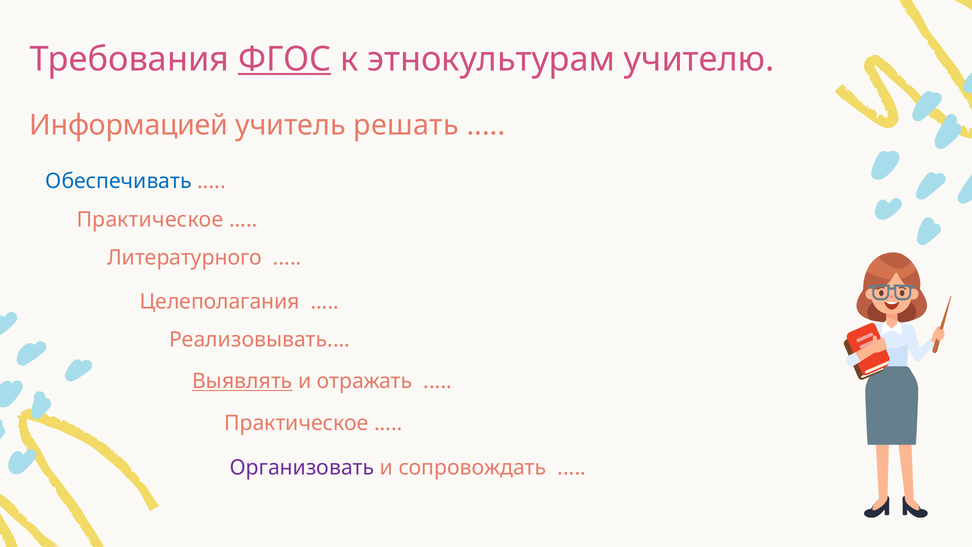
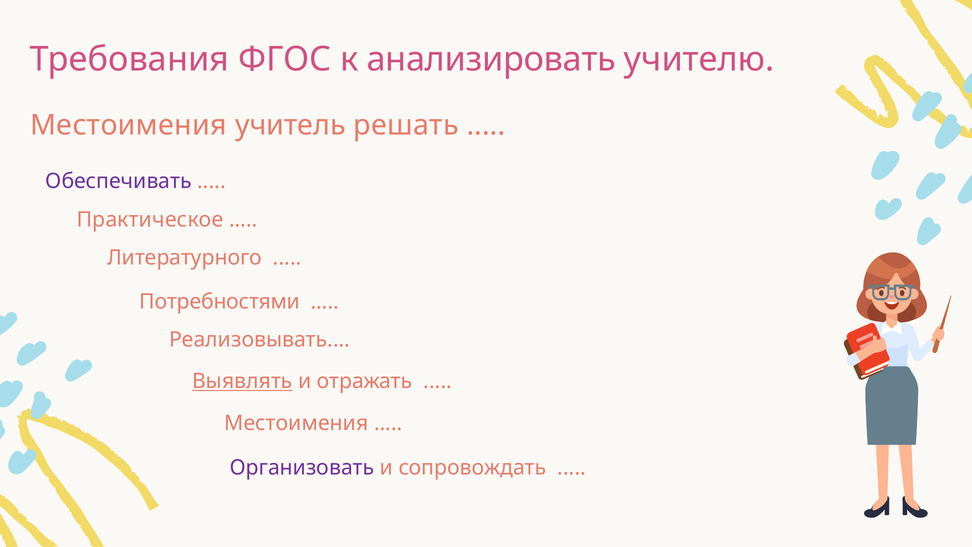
ФГОС underline: present -> none (285, 59)
этнокультурам: этнокультурам -> анализировать (491, 59)
Информацией: Информацией -> Местоимения (129, 125)
Обеспечивать colour: blue -> purple (119, 181)
Целеполагания: Целеполагания -> Потребностями (220, 302)
Практическое: Практическое -> Местоимения (296, 423)
